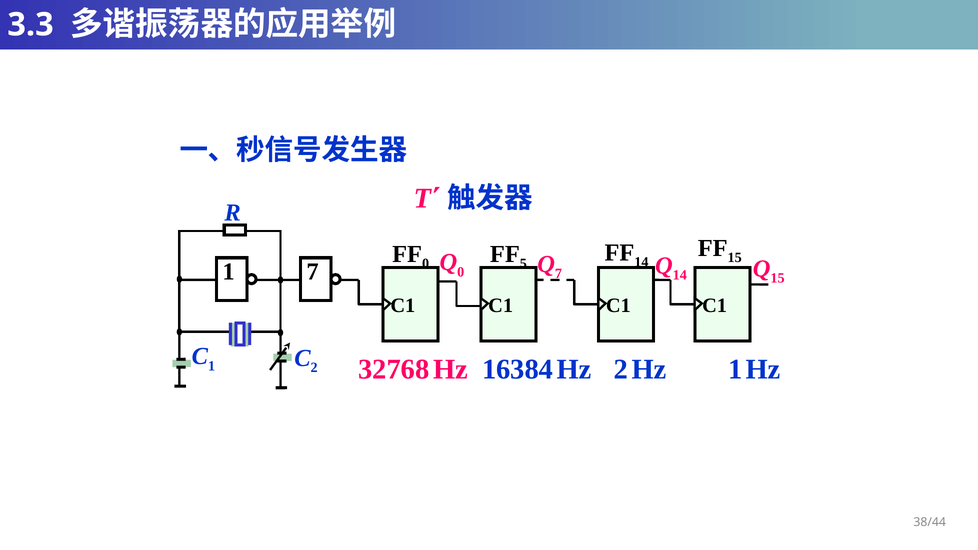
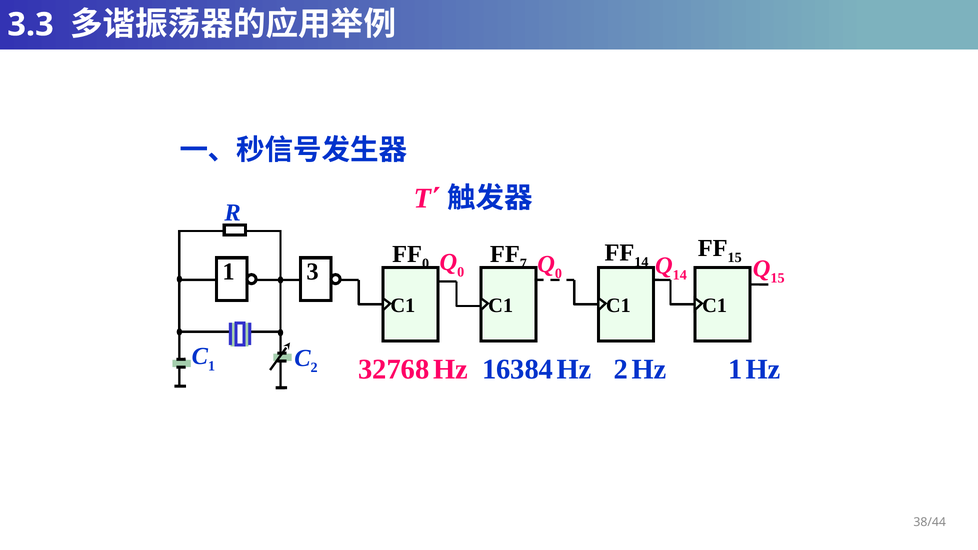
5: 5 -> 7 (523, 264)
7: 7 -> 0 (559, 274)
1 7: 7 -> 3 (313, 272)
